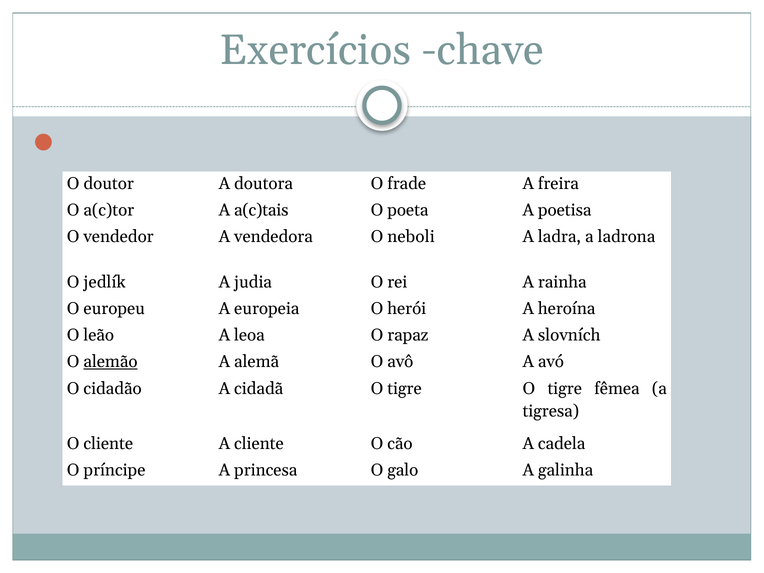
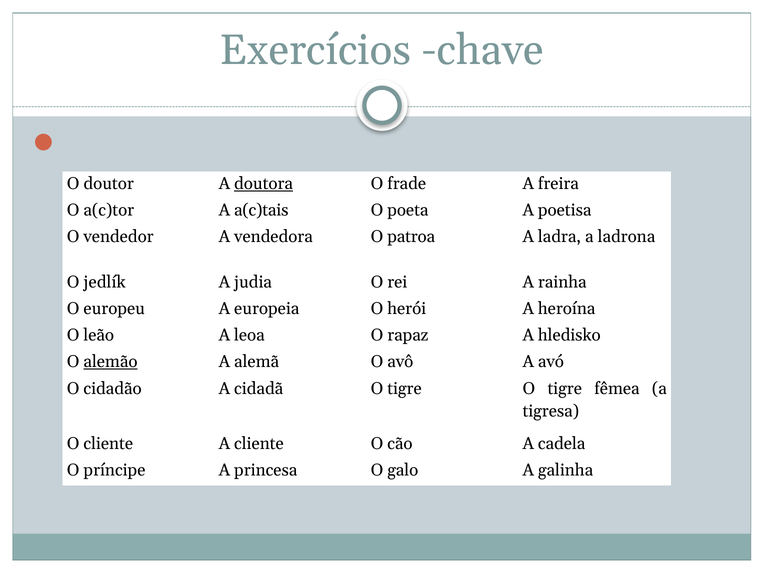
doutora underline: none -> present (264, 184)
neboli: neboli -> patroa (411, 237)
slovních: slovních -> hledisko (569, 335)
